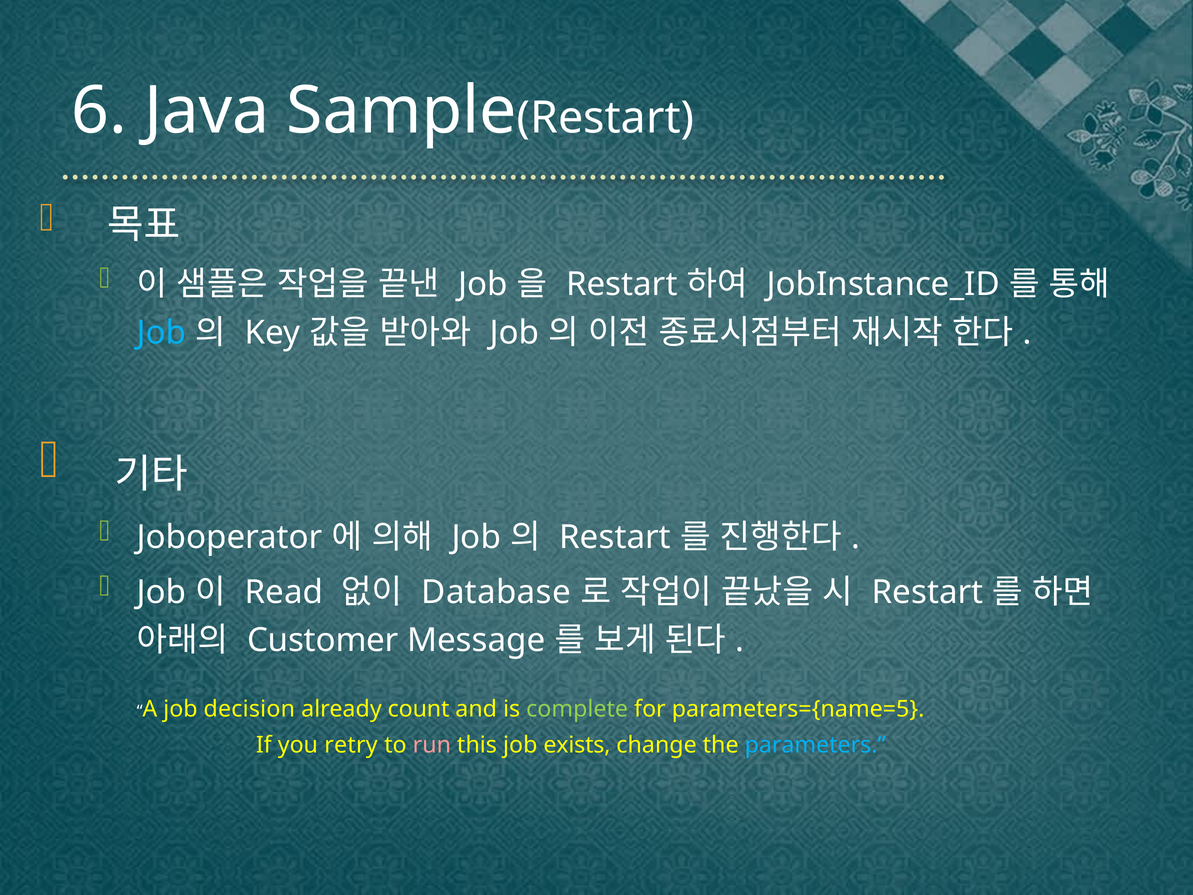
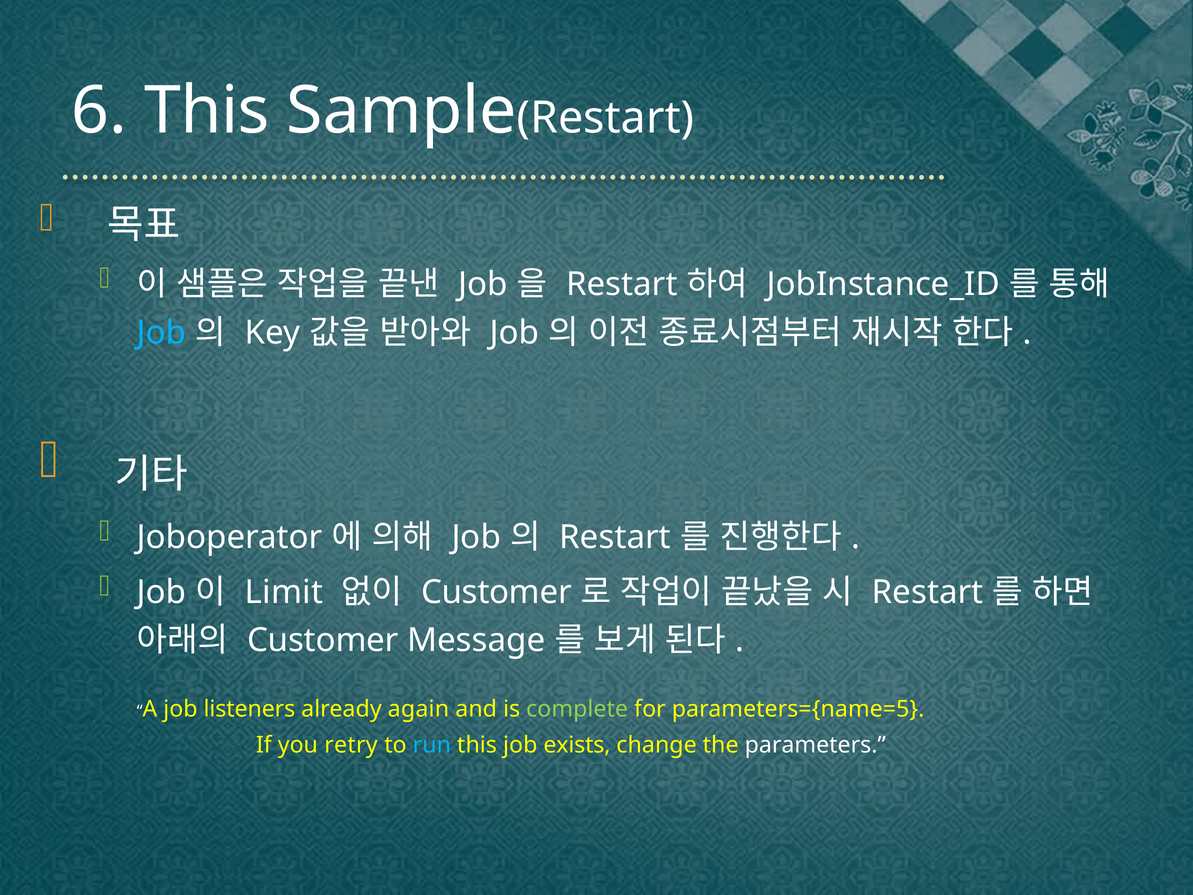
6 Java: Java -> This (207, 111)
Read: Read -> Limit (284, 592)
Database: Database -> Customer (496, 592)
decision: decision -> listeners (249, 709)
count: count -> again (418, 709)
run colour: pink -> light blue (432, 745)
parameters colour: light blue -> white (815, 745)
